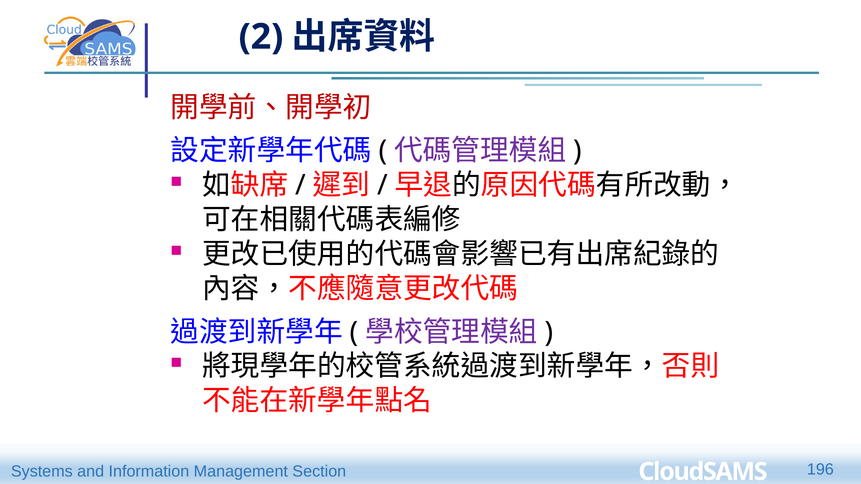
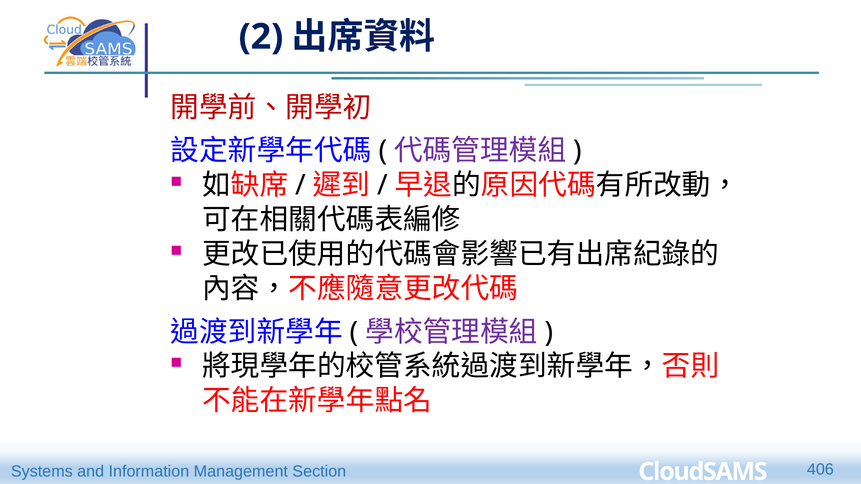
196: 196 -> 406 (820, 470)
